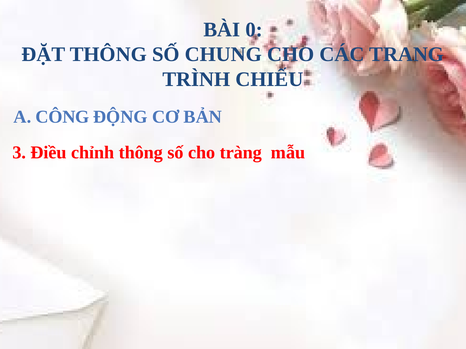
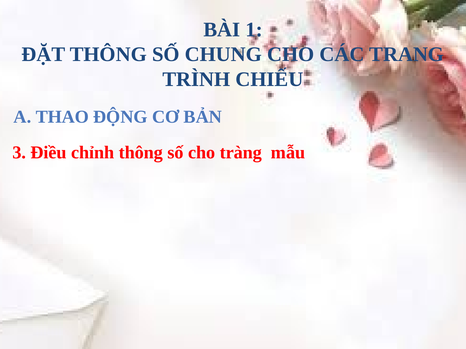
0: 0 -> 1 (254, 30)
CÔNG: CÔNG -> THAO (62, 117)
